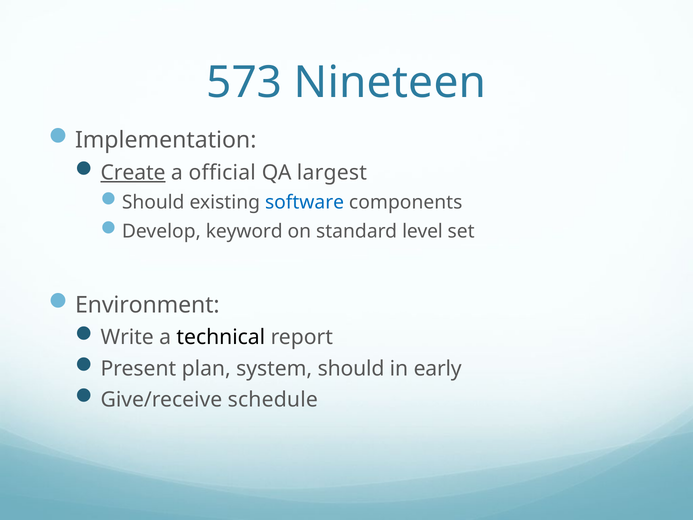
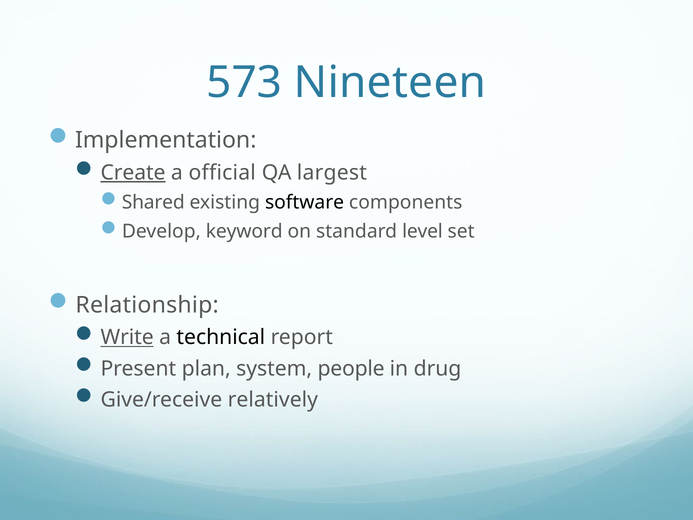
Should: Should -> Shared (153, 202)
software colour: blue -> black (305, 202)
Environment: Environment -> Relationship (147, 305)
Write underline: none -> present (127, 337)
system should: should -> people (351, 368)
early: early -> drug (438, 368)
schedule: schedule -> relatively (273, 400)
